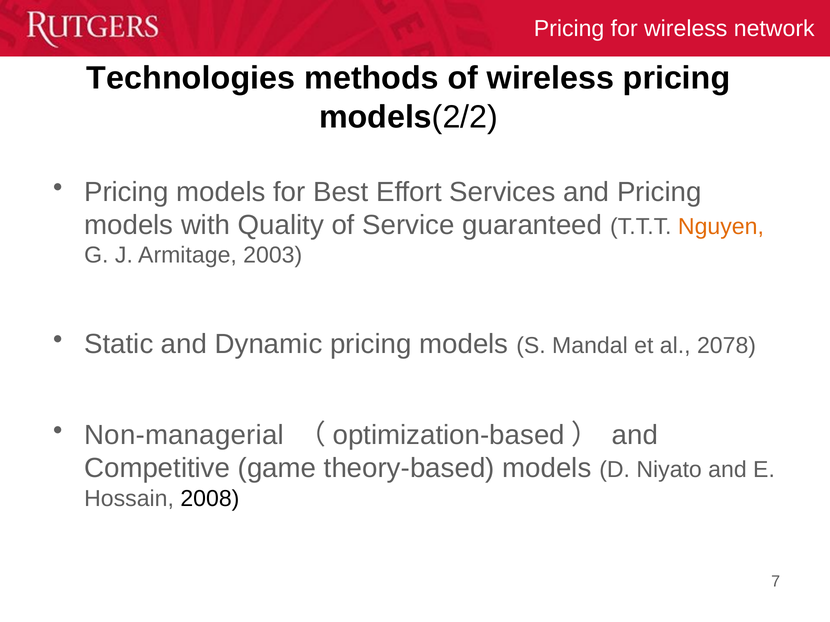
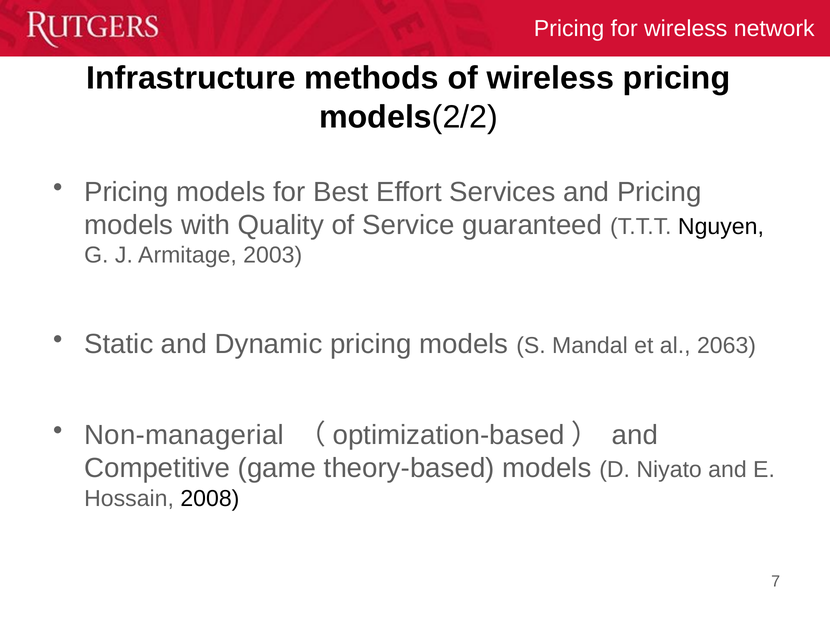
Technologies: Technologies -> Infrastructure (191, 78)
Nguyen colour: orange -> black (721, 227)
2078: 2078 -> 2063 (727, 346)
